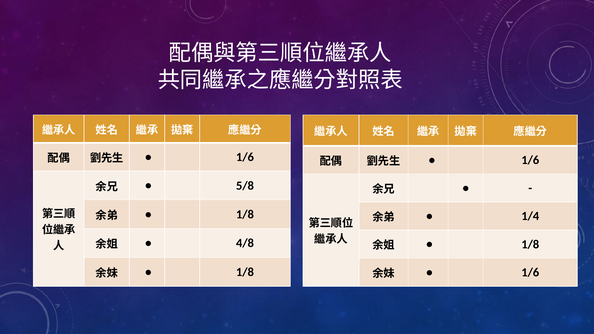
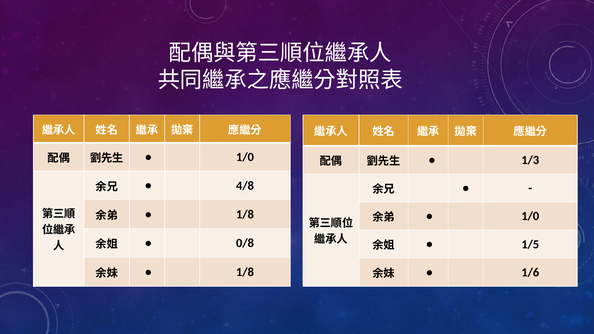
1/6: 1/6 -> 1/0 (245, 157)
1/6: 1/6 -> 1/3 (530, 160)
5/8: 5/8 -> 4/8 (245, 186)
1/4: 1/4 -> 1/0 (530, 216)
4/8: 4/8 -> 0/8 (245, 243)
1/8: 1/8 -> 1/5 (530, 244)
